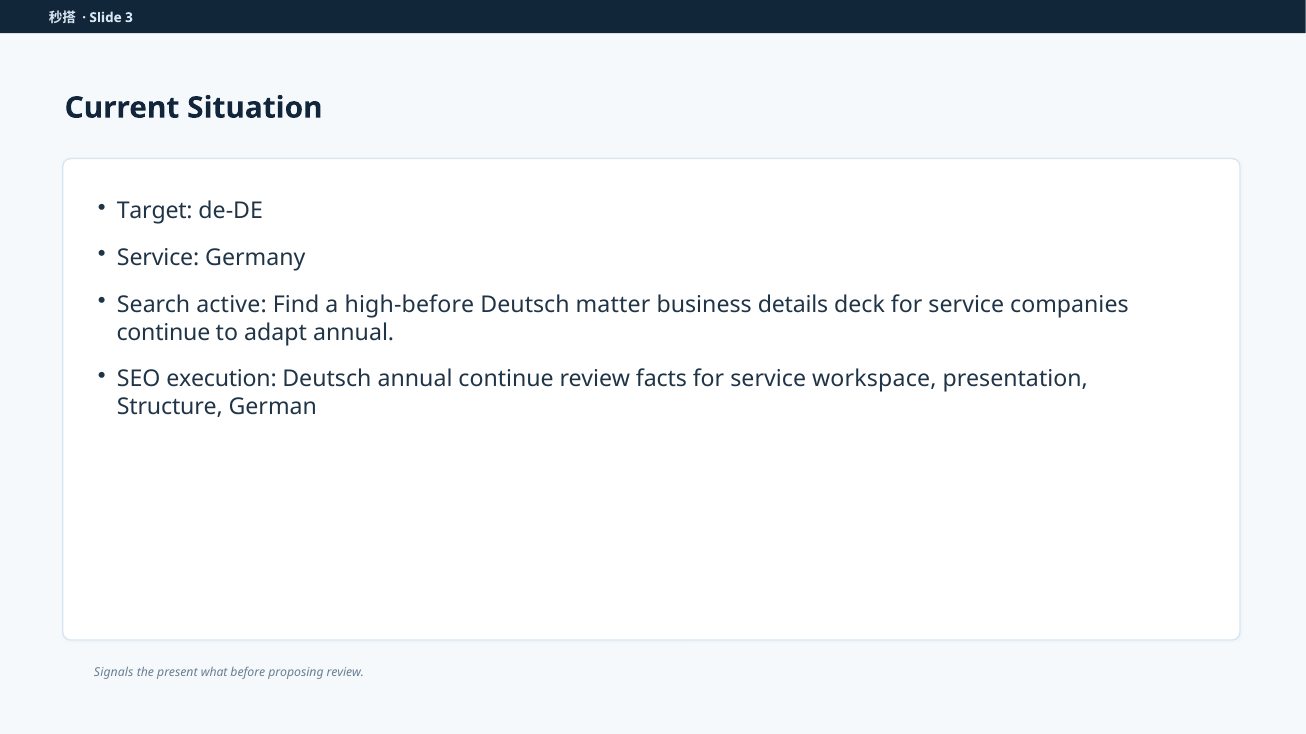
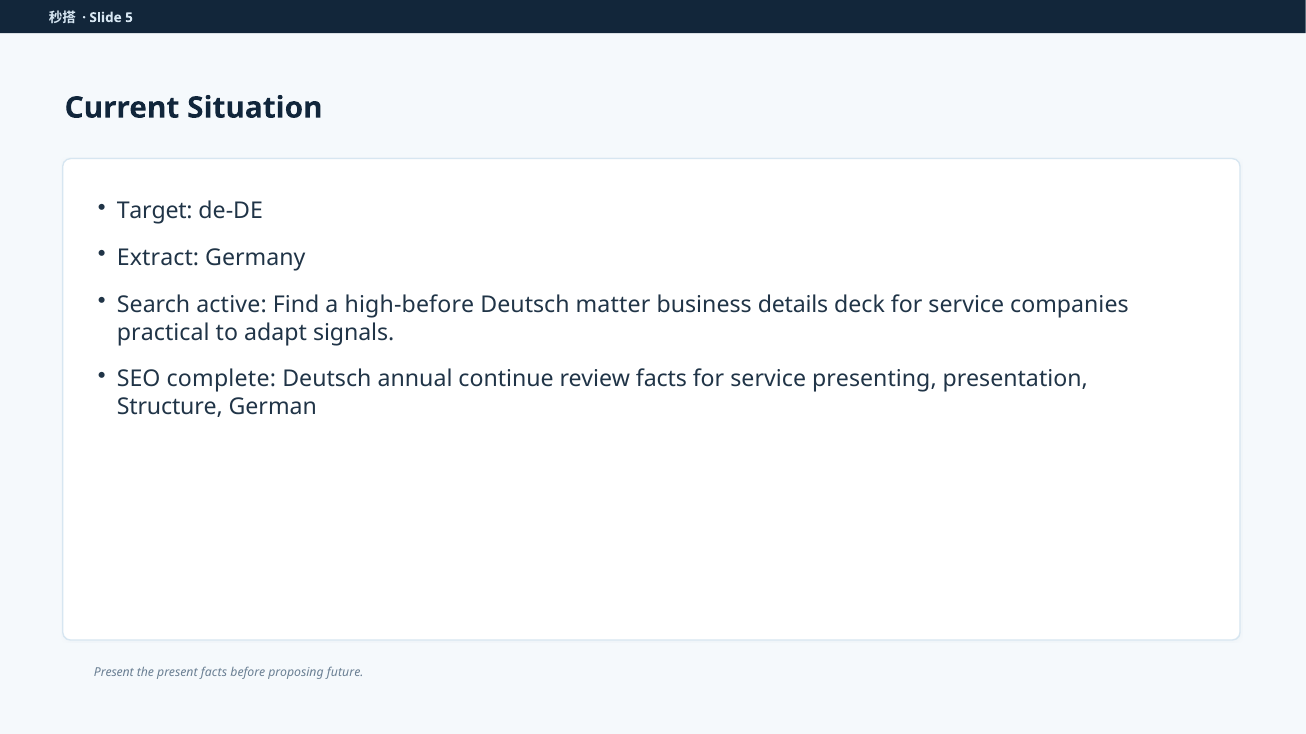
3: 3 -> 5 (129, 18)
Service: Service -> Extract (158, 258)
continue: continue -> practical (163, 333)
adapt annual: annual -> signals (354, 333)
execution: execution -> complete (221, 380)
workspace: workspace -> presenting (874, 380)
Signals: Signals -> Present (114, 673)
present what: what -> facts (214, 673)
proposing review: review -> future (345, 673)
